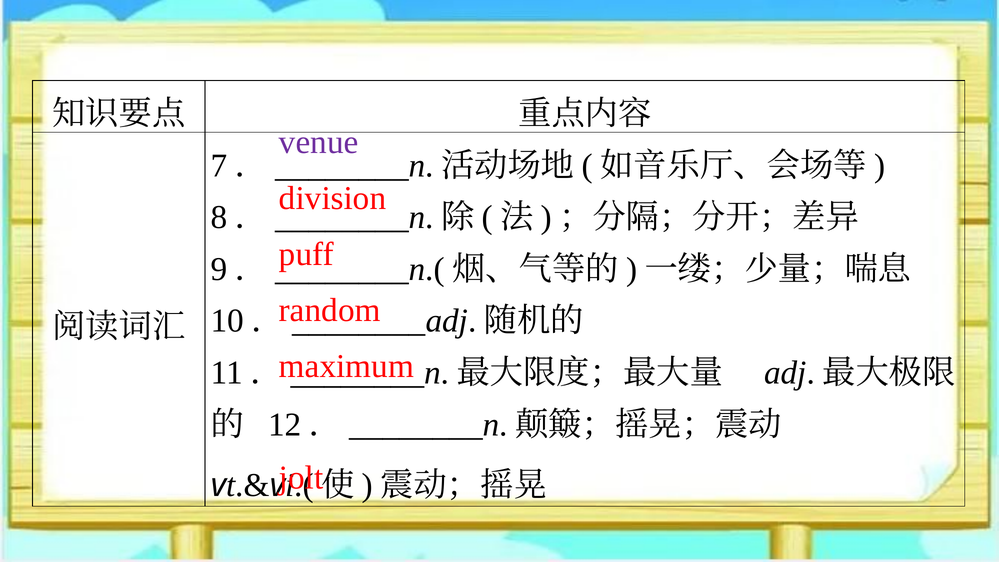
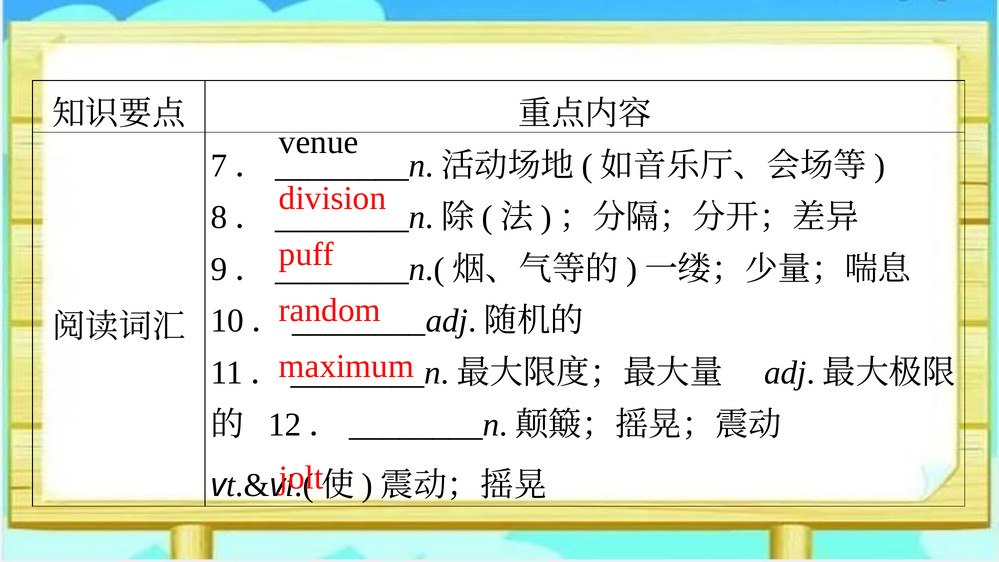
venue colour: purple -> black (319, 142)
